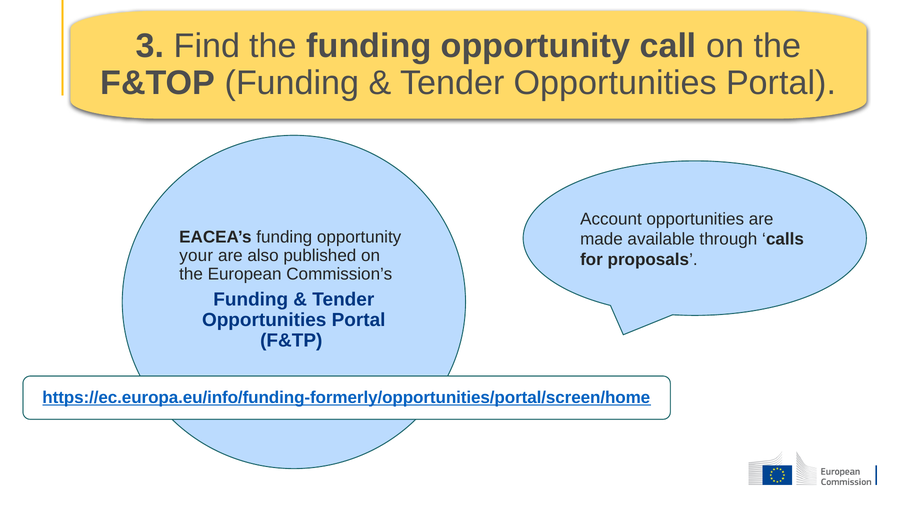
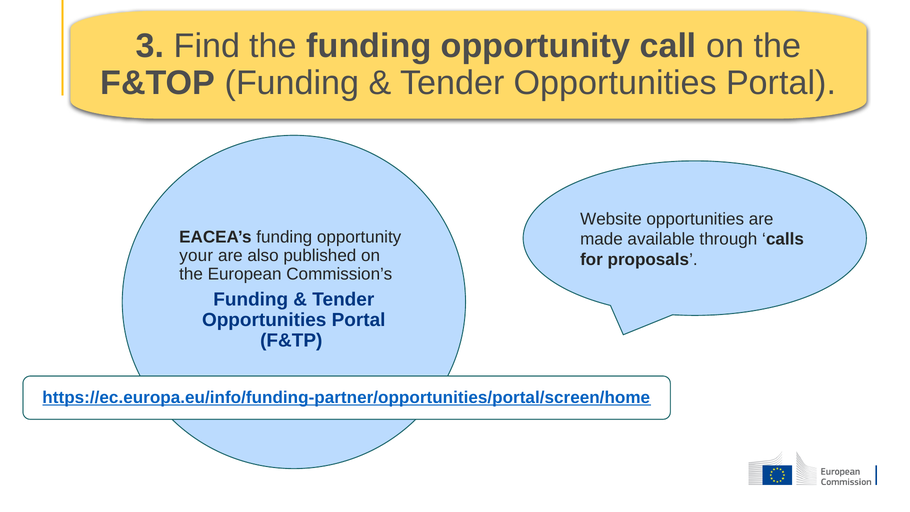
Account: Account -> Website (611, 219)
https://ec.europa.eu/info/funding-formerly/opportunities/portal/screen/home: https://ec.europa.eu/info/funding-formerly/opportunities/portal/screen/home -> https://ec.europa.eu/info/funding-partner/opportunities/portal/screen/home (346, 397)
